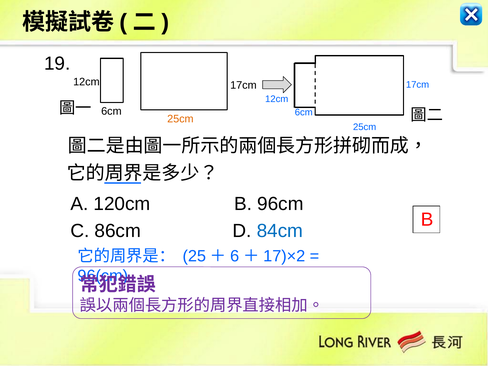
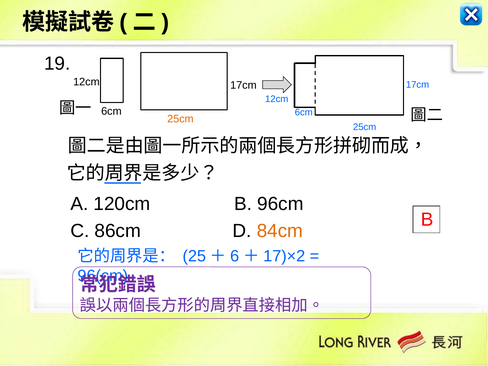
84cm colour: blue -> orange (280, 231)
